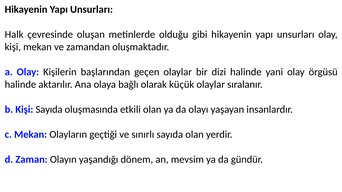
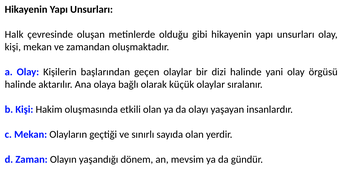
Kişi Sayıda: Sayıda -> Hakim (49, 110)
